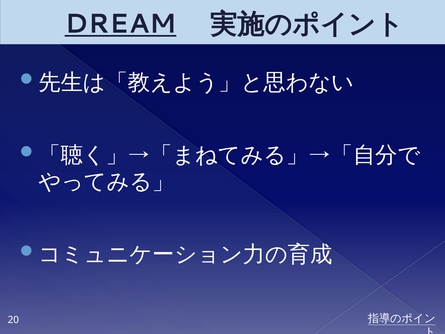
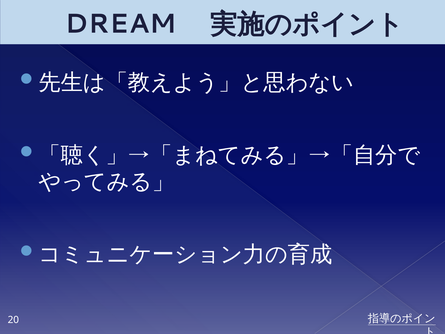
DREAM underline: present -> none (121, 24)
